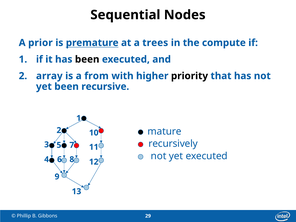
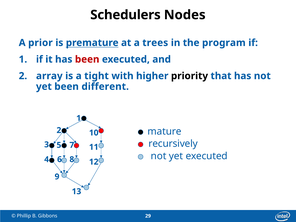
Sequential: Sequential -> Schedulers (125, 15)
compute: compute -> program (224, 43)
been colour: black -> red (87, 59)
from: from -> tight (97, 76)
recursive: recursive -> different (105, 87)
